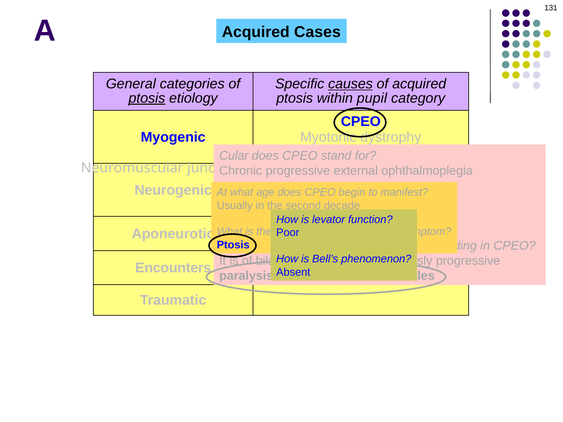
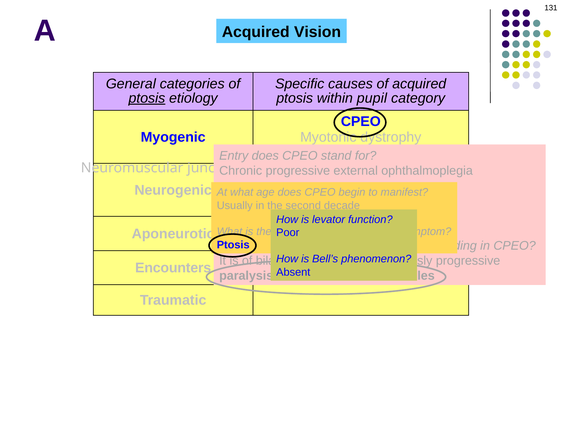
Cases: Cases -> Vision (317, 32)
causes underline: present -> none (350, 84)
Cular: Cular -> Entry (234, 156)
